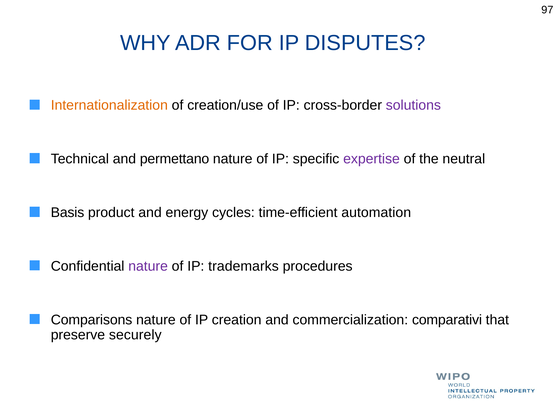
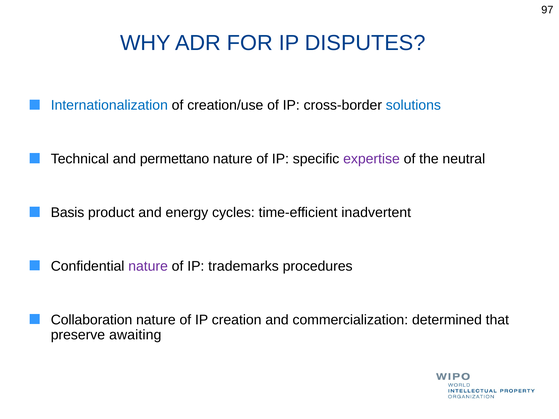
Internationalization colour: orange -> blue (109, 105)
solutions colour: purple -> blue (413, 105)
automation: automation -> inadvertent (376, 213)
Comparisons: Comparisons -> Collaboration (92, 320)
comparativi: comparativi -> determined (447, 320)
securely: securely -> awaiting (135, 335)
